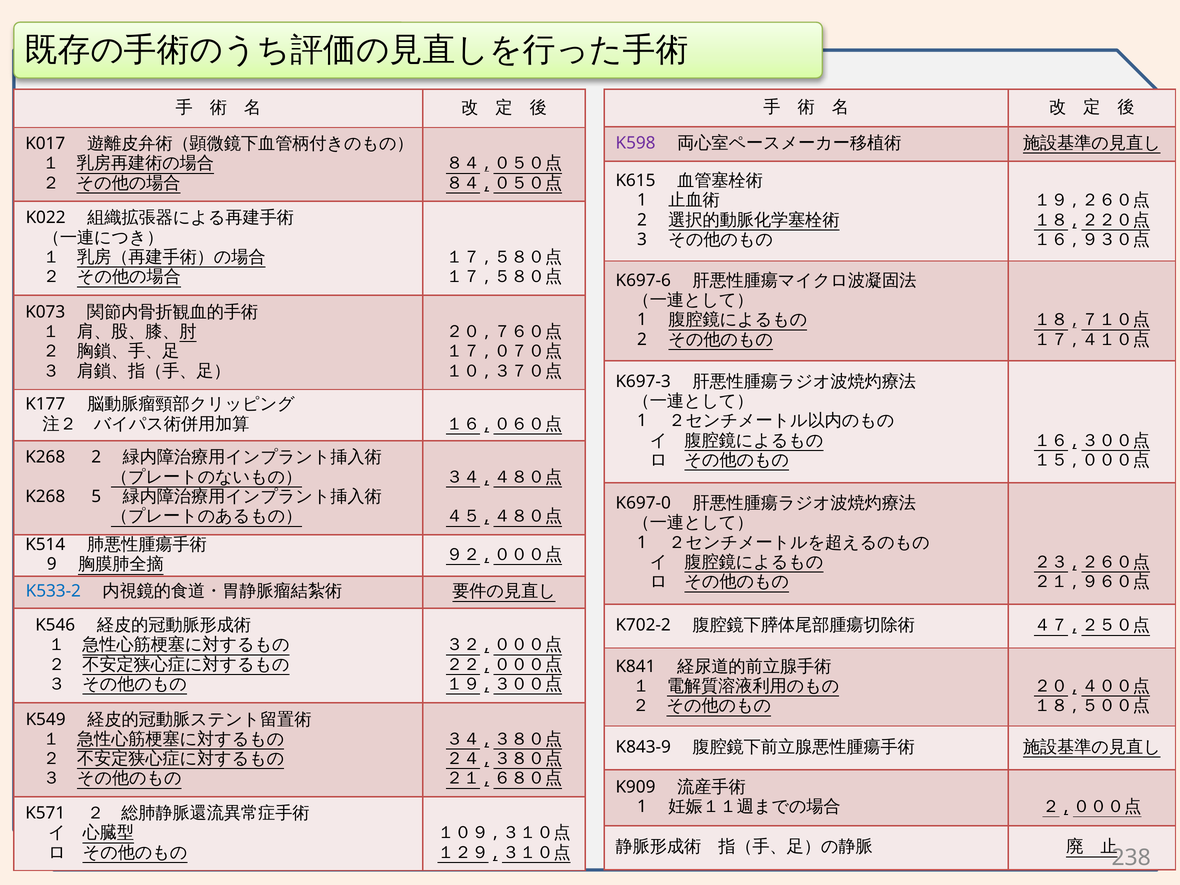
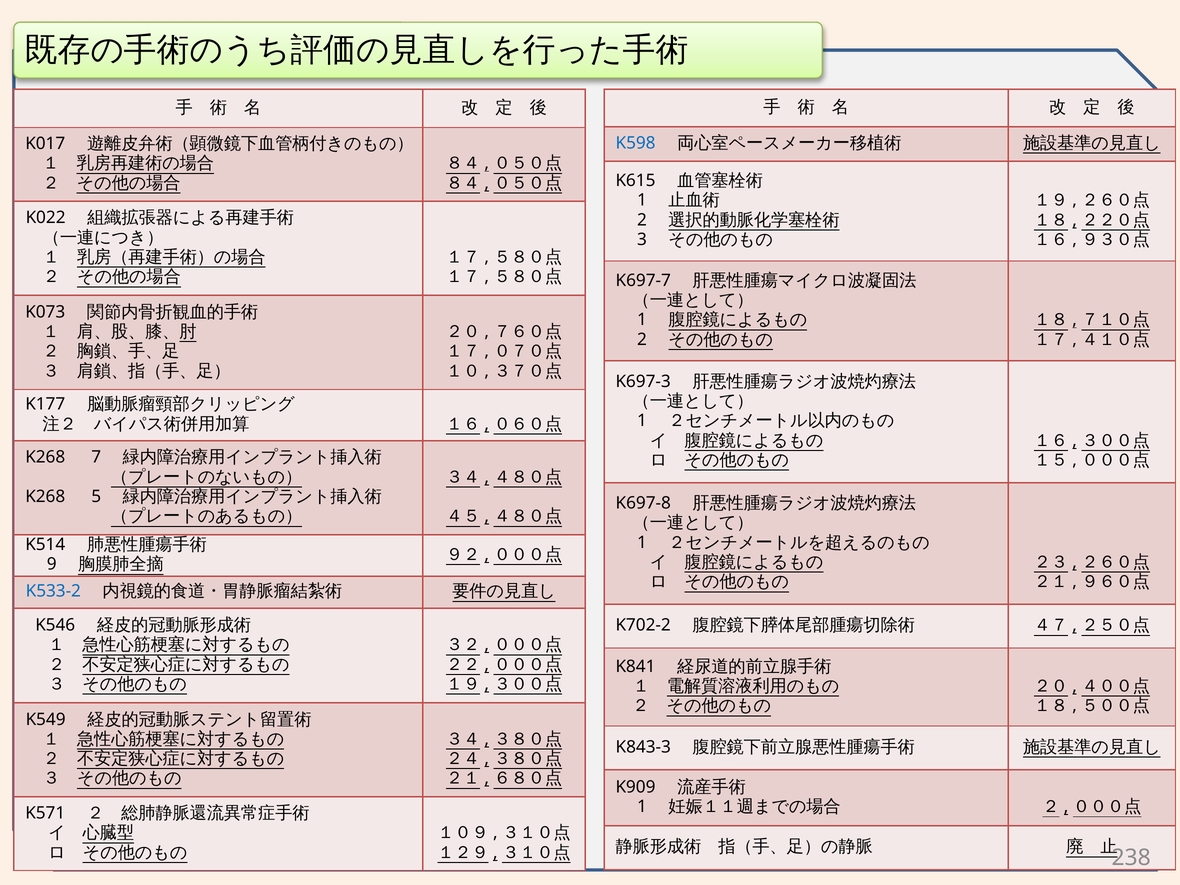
K598 colour: purple -> blue (636, 143)
K697-6: K697-6 -> K697-7 (643, 281)
K268 2: 2 -> 7 (96, 457)
K697-0: K697-0 -> K697-8 (643, 503)
K843-9: K843-9 -> K843-3 (643, 747)
